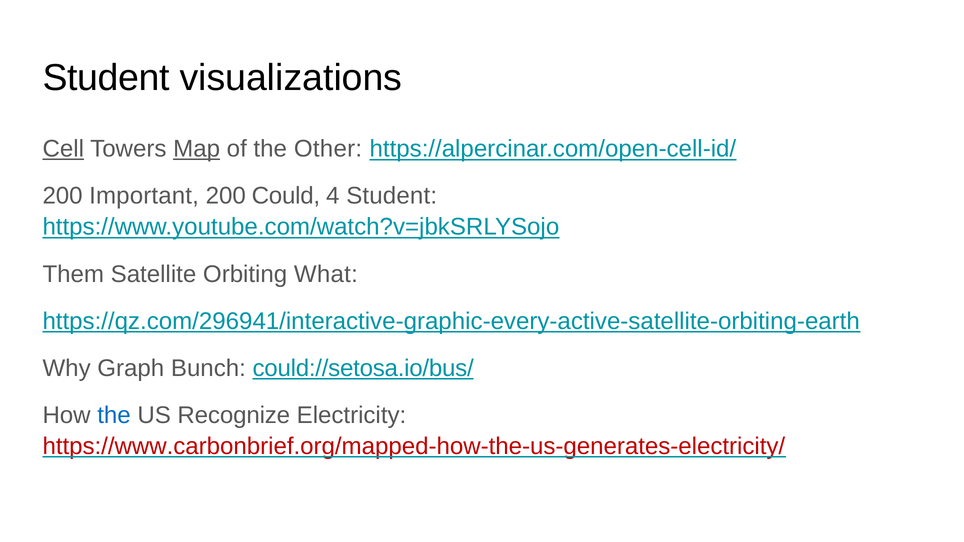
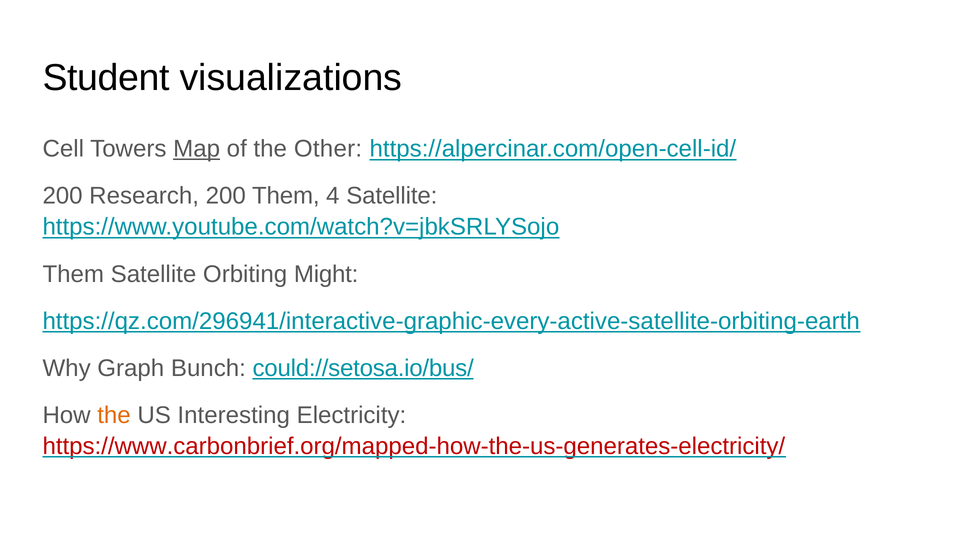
Cell underline: present -> none (63, 149)
Important: Important -> Research (144, 196)
200 Could: Could -> Them (286, 196)
4 Student: Student -> Satellite (392, 196)
What: What -> Might (326, 274)
the colour: blue -> orange (114, 415)
Recognize: Recognize -> Interesting (234, 415)
